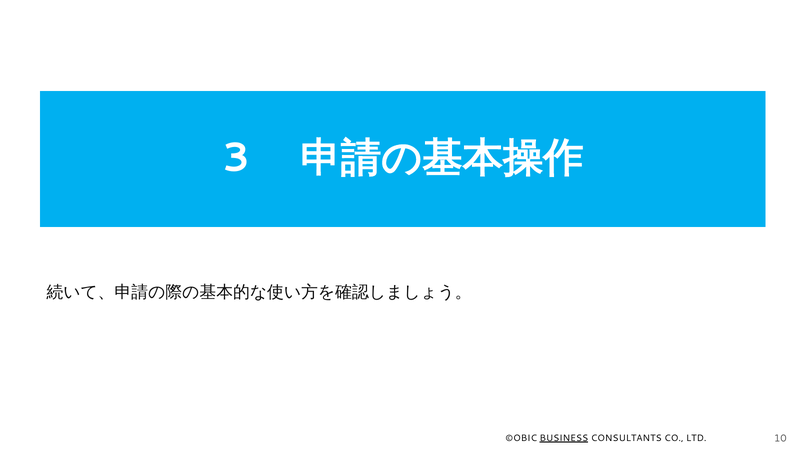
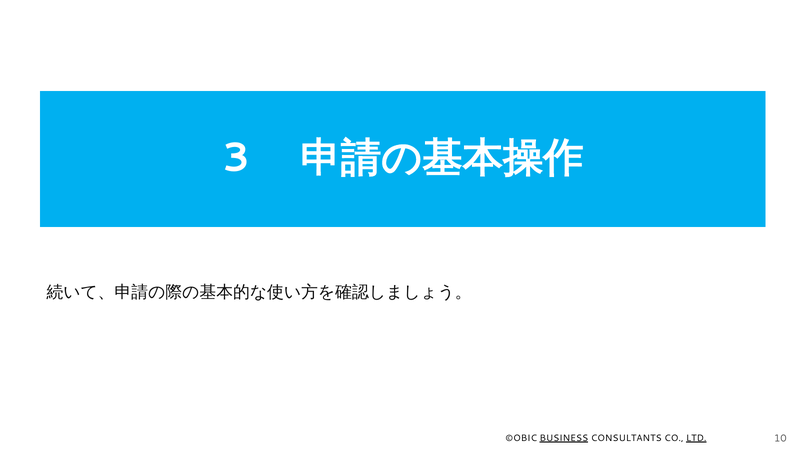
LTD underline: none -> present (696, 438)
